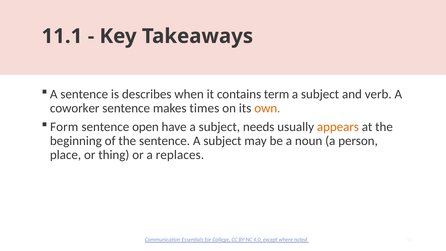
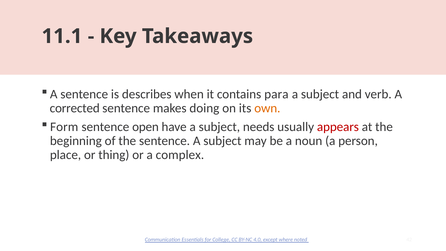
term: term -> para (276, 94)
coworker: coworker -> corrected (75, 108)
times: times -> doing (204, 108)
appears colour: orange -> red (338, 127)
replaces: replaces -> complex (180, 155)
